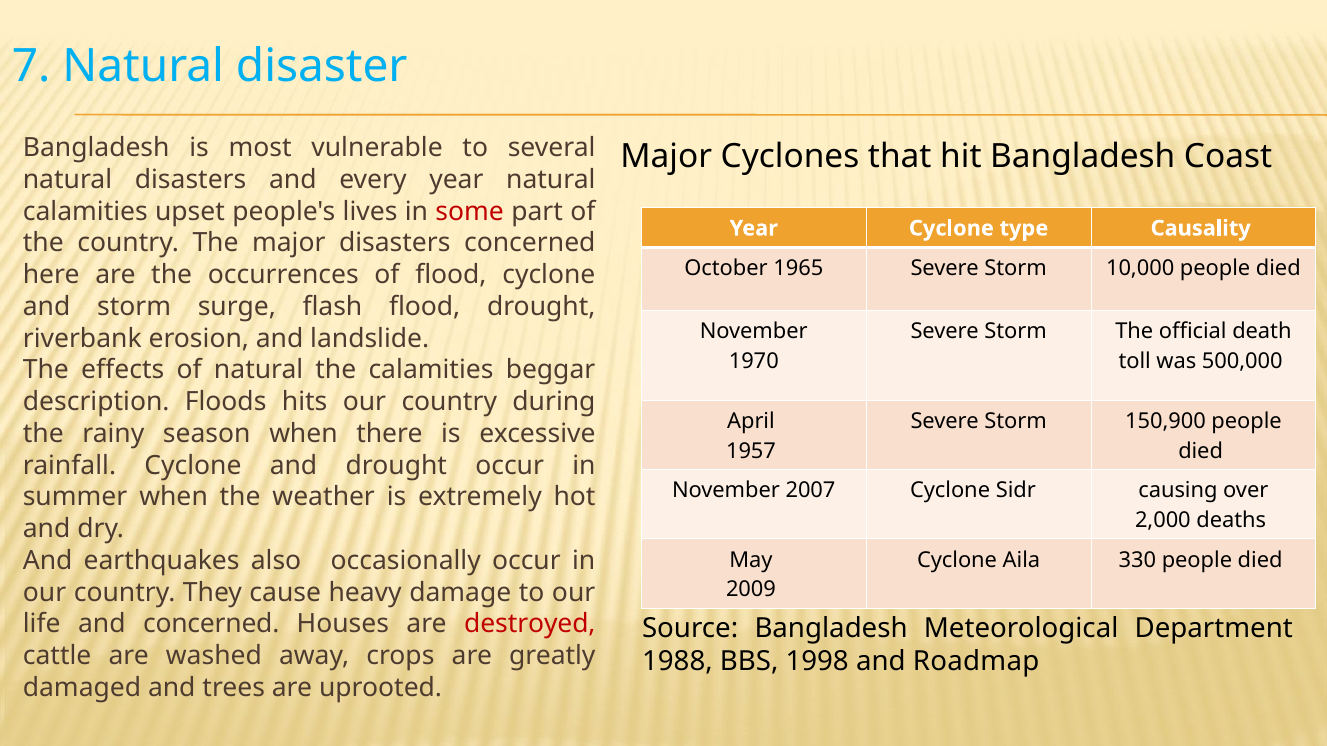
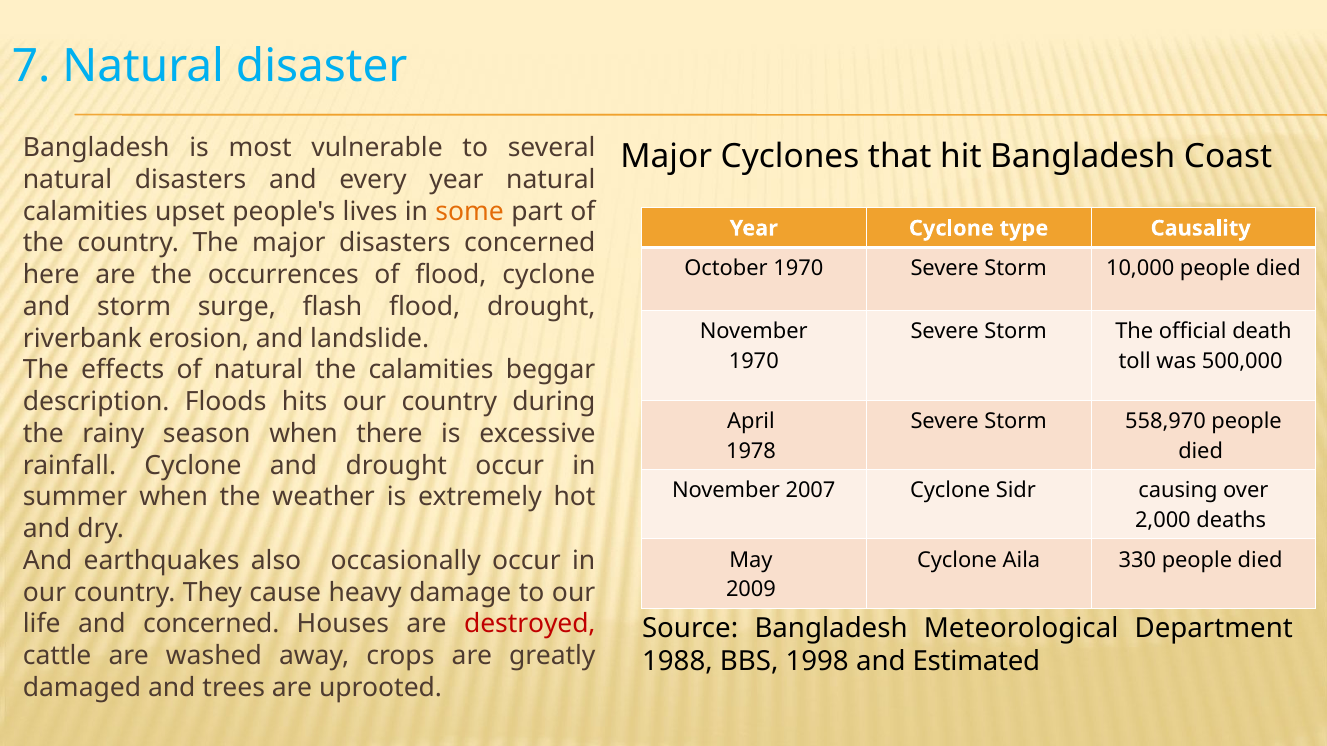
some colour: red -> orange (470, 212)
October 1965: 1965 -> 1970 (798, 269)
150,900: 150,900 -> 558,970 (1166, 421)
1957: 1957 -> 1978 (751, 451)
Roadmap: Roadmap -> Estimated (976, 662)
